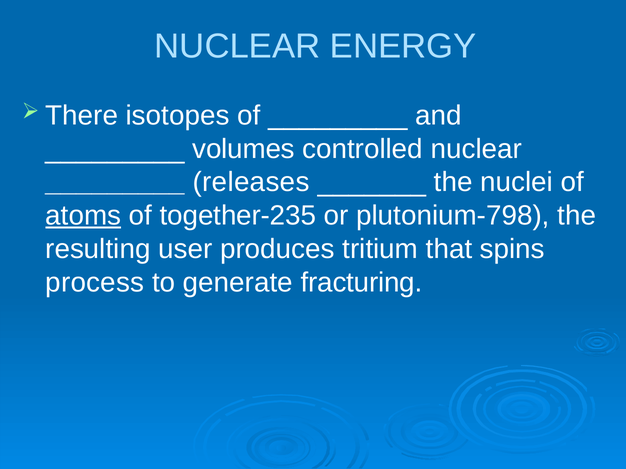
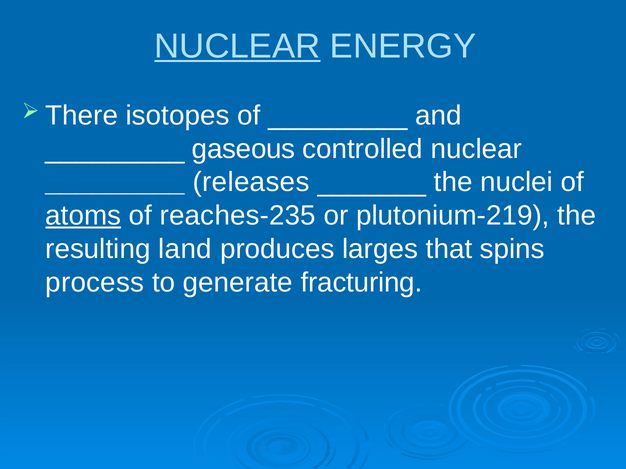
NUCLEAR underline: none -> present (237, 46)
volumes: volumes -> gaseous (244, 149)
together-235: together-235 -> reaches-235 (238, 216)
plutonium-798: plutonium-798 -> plutonium-219 (453, 216)
user: user -> land (185, 249)
tritium: tritium -> larges (380, 249)
